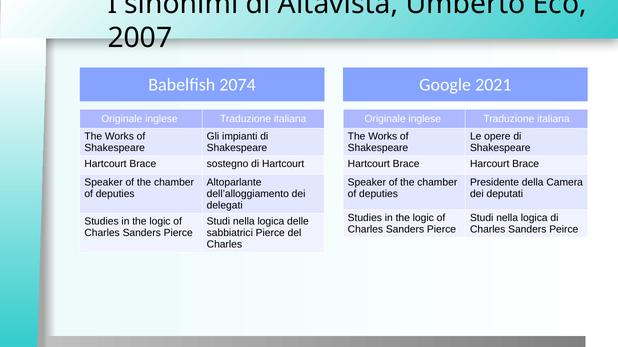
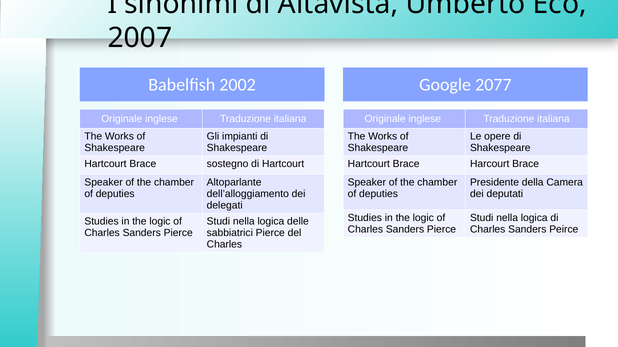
2074: 2074 -> 2002 (238, 85)
2021: 2021 -> 2077 (493, 85)
